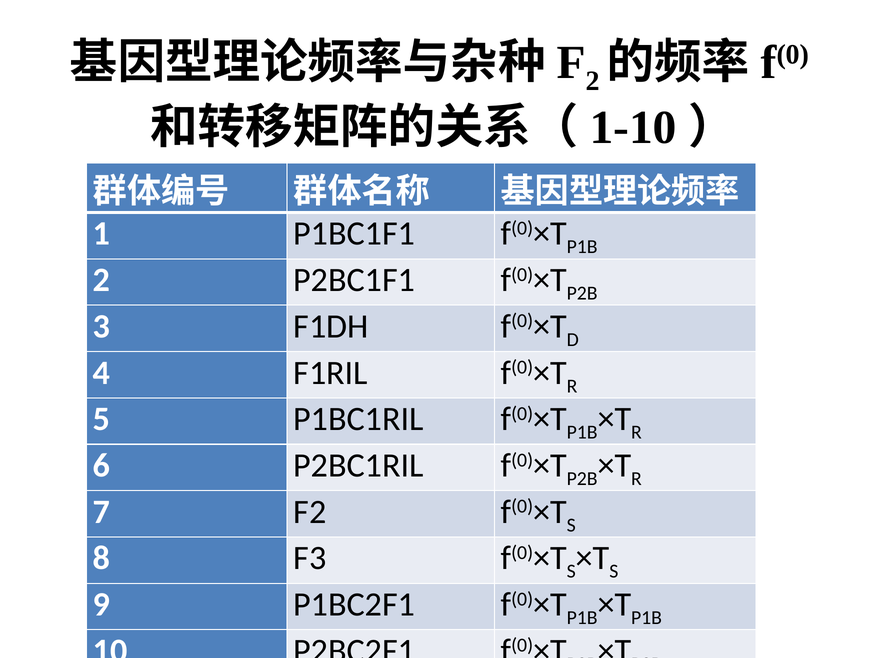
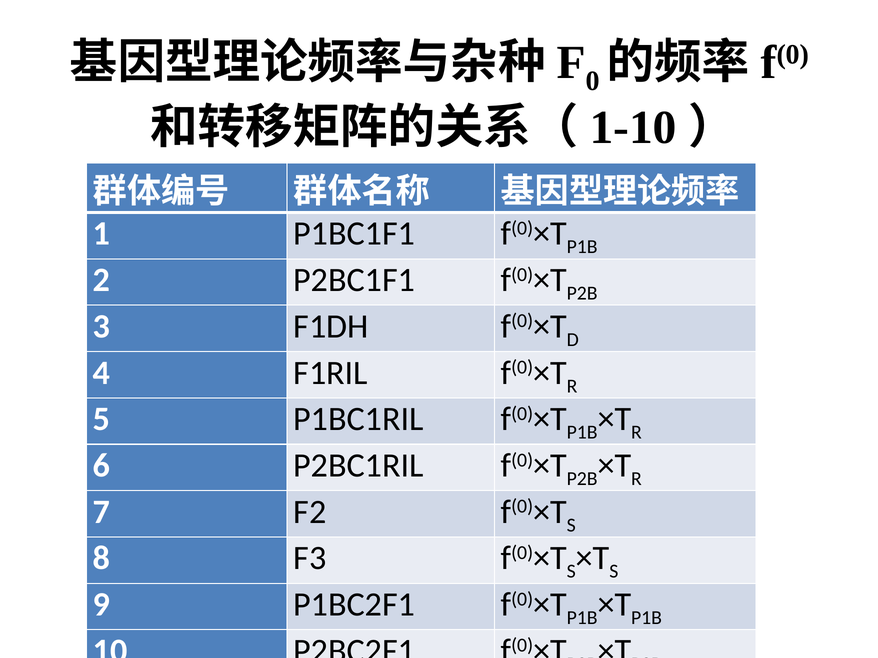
2: 2 -> 0 (593, 81)
